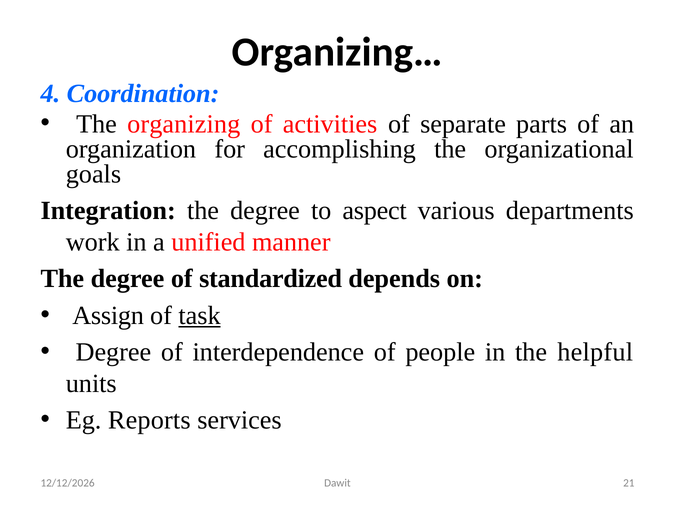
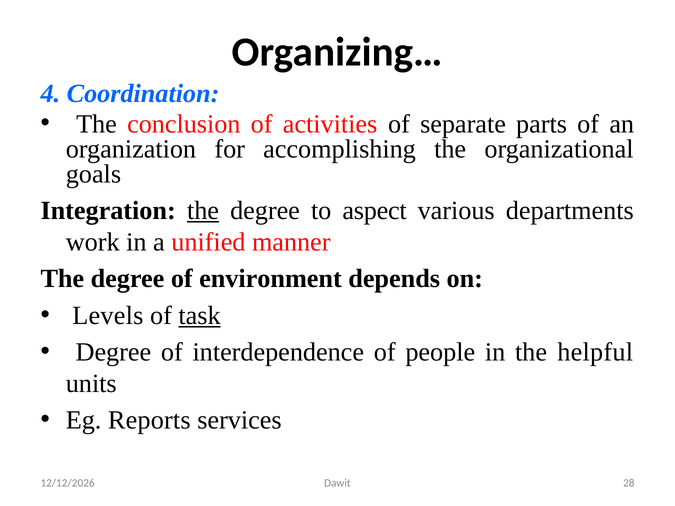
organizing: organizing -> conclusion (184, 124)
the underline: none -> present (203, 211)
standardized: standardized -> environment (270, 279)
Assign: Assign -> Levels (108, 316)
21: 21 -> 28 (629, 483)
